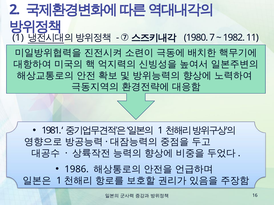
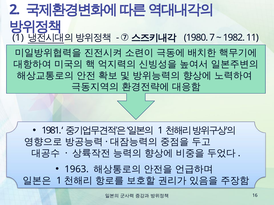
1986: 1986 -> 1963 (77, 170)
